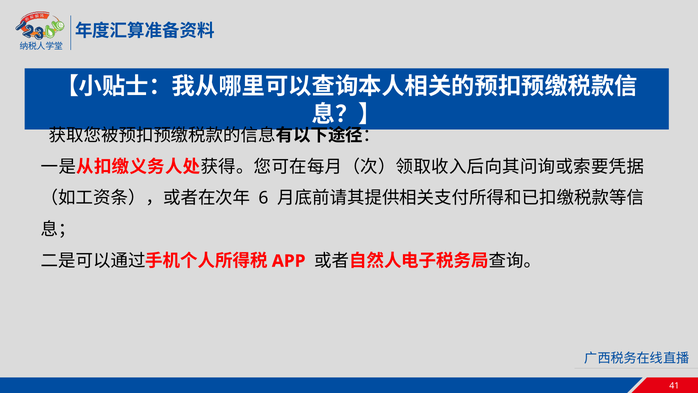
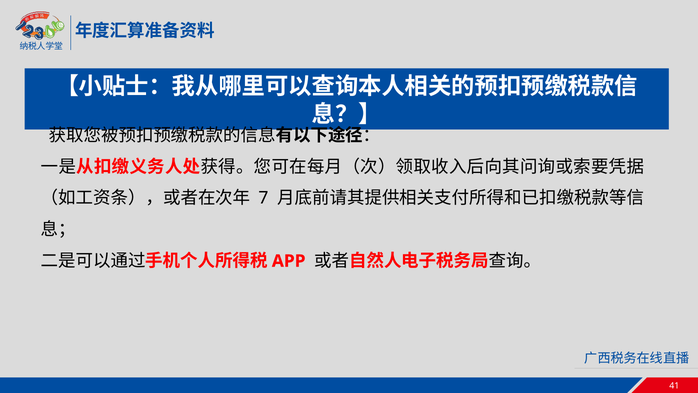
6: 6 -> 7 (263, 198)
